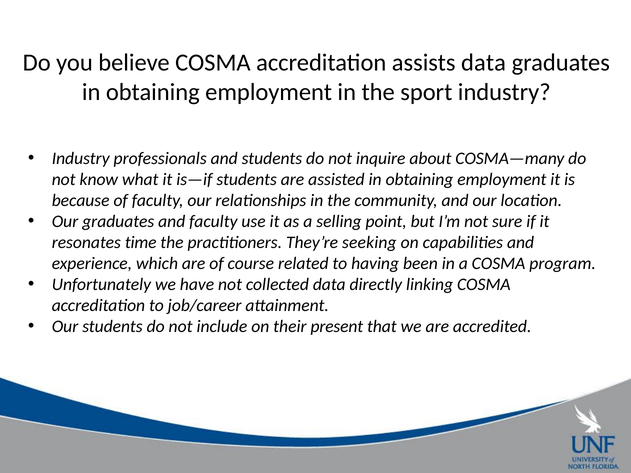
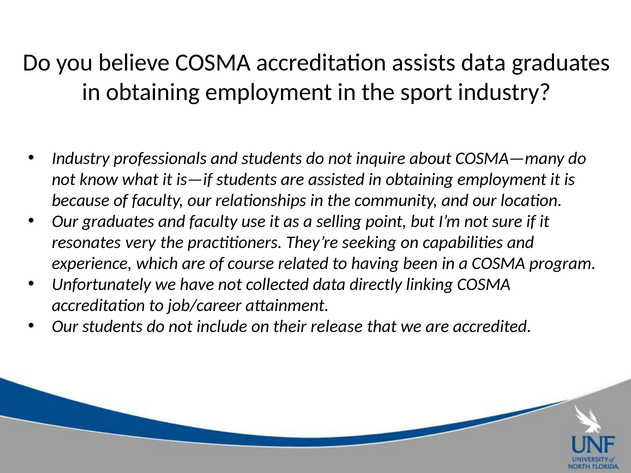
time: time -> very (141, 243)
present: present -> release (337, 327)
